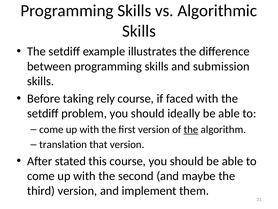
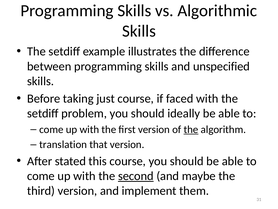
submission: submission -> unspecified (221, 66)
rely: rely -> just (106, 98)
second underline: none -> present (136, 176)
